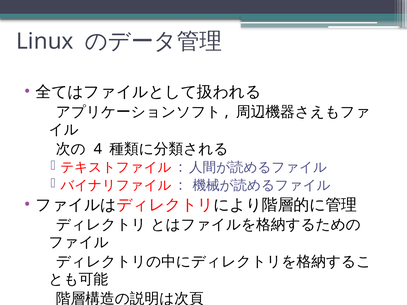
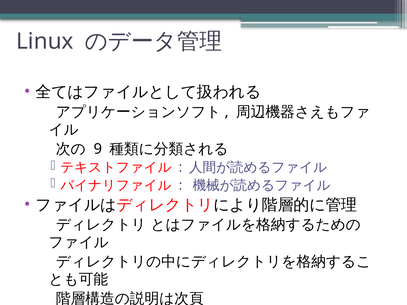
4: 4 -> 9 (98, 149)
